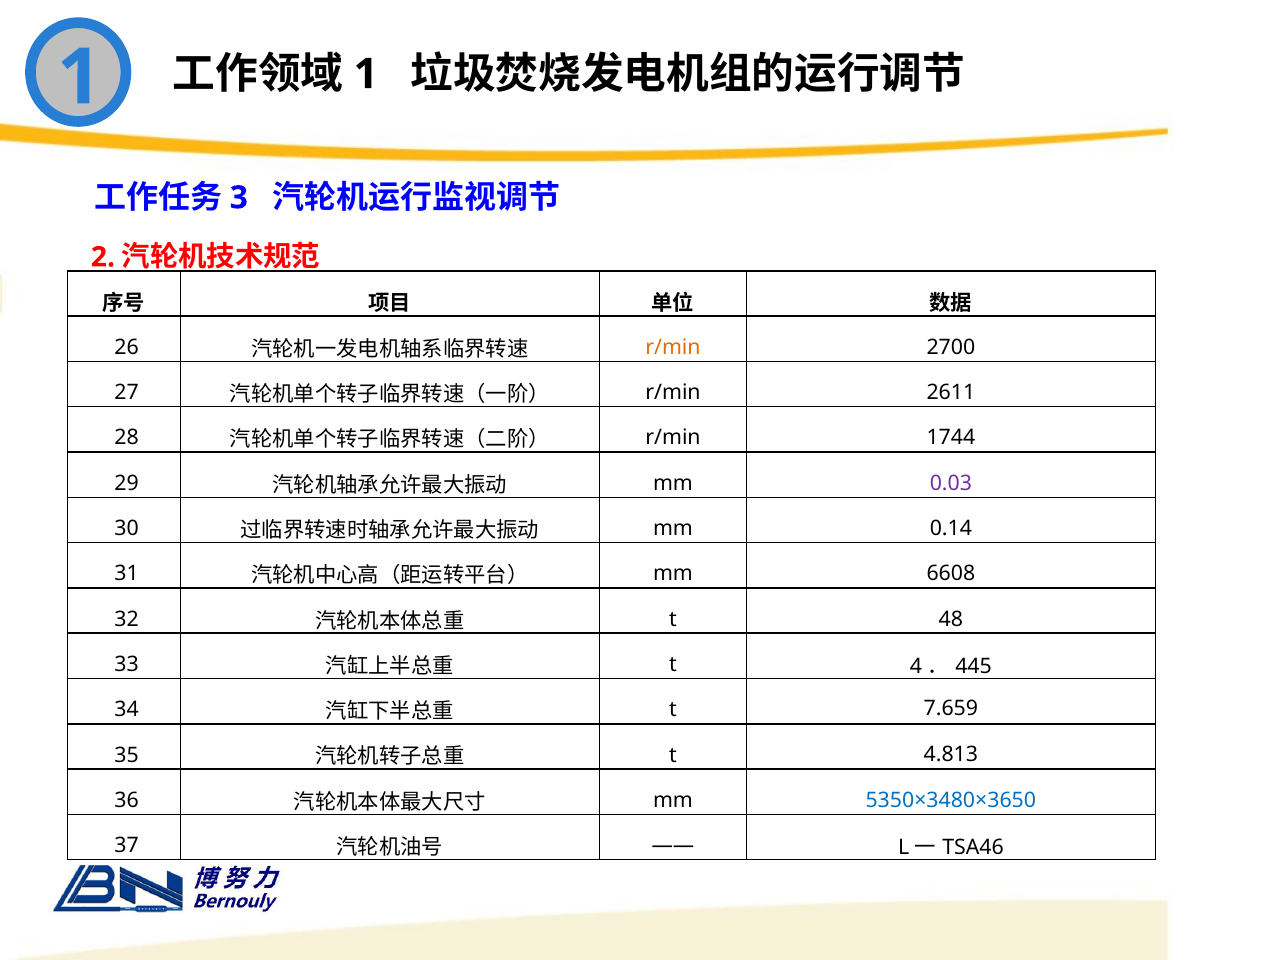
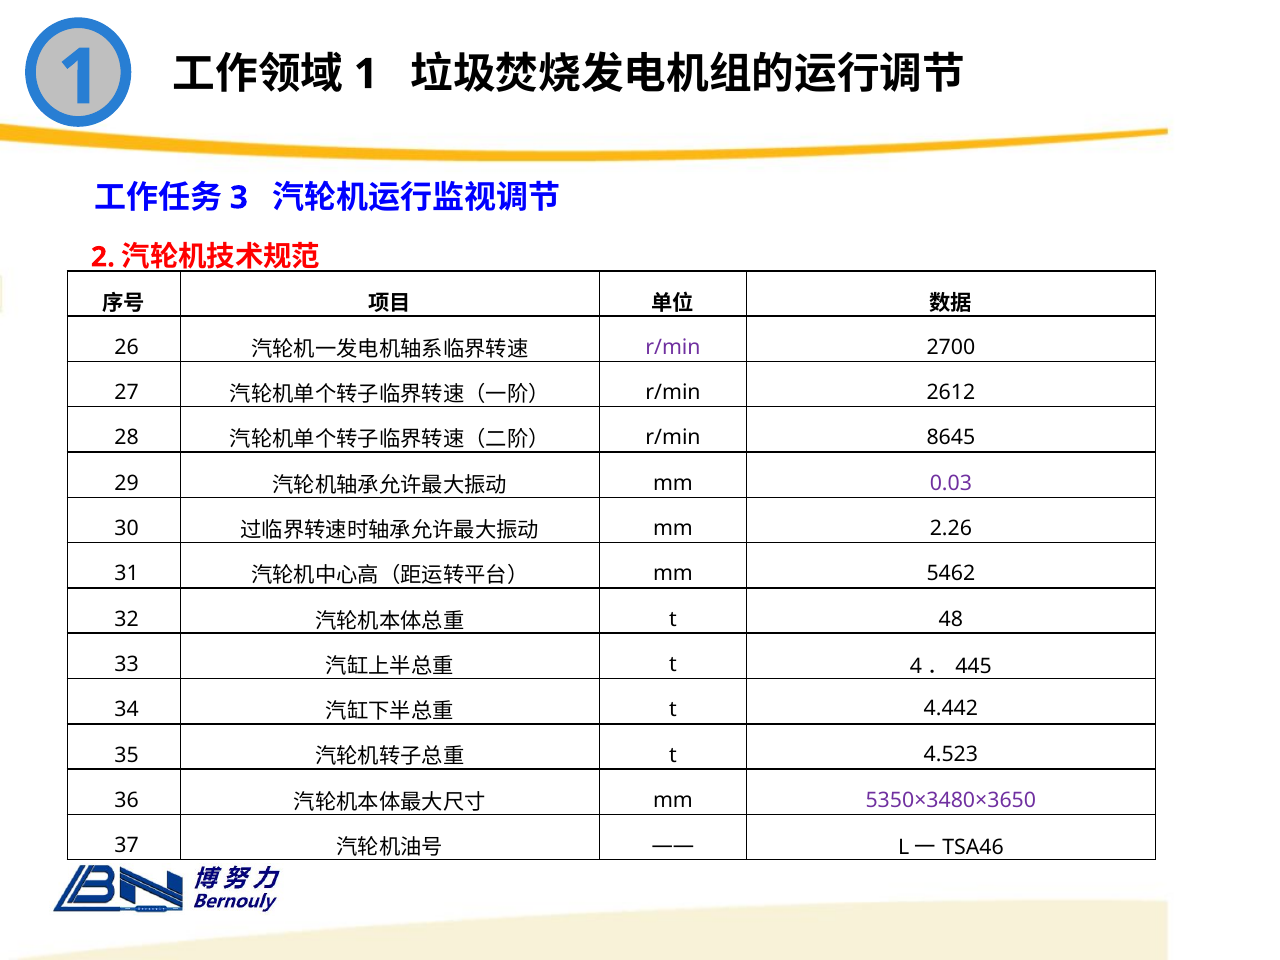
r/min colour: orange -> purple (673, 347)
2611: 2611 -> 2612 (951, 393)
1744: 1744 -> 8645 (951, 438)
0.14: 0.14 -> 2.26 (951, 528)
6608: 6608 -> 5462 (951, 574)
7.659: 7.659 -> 4.442 (951, 709)
4.813: 4.813 -> 4.523 (951, 754)
5350×3480×3650 colour: blue -> purple (951, 800)
